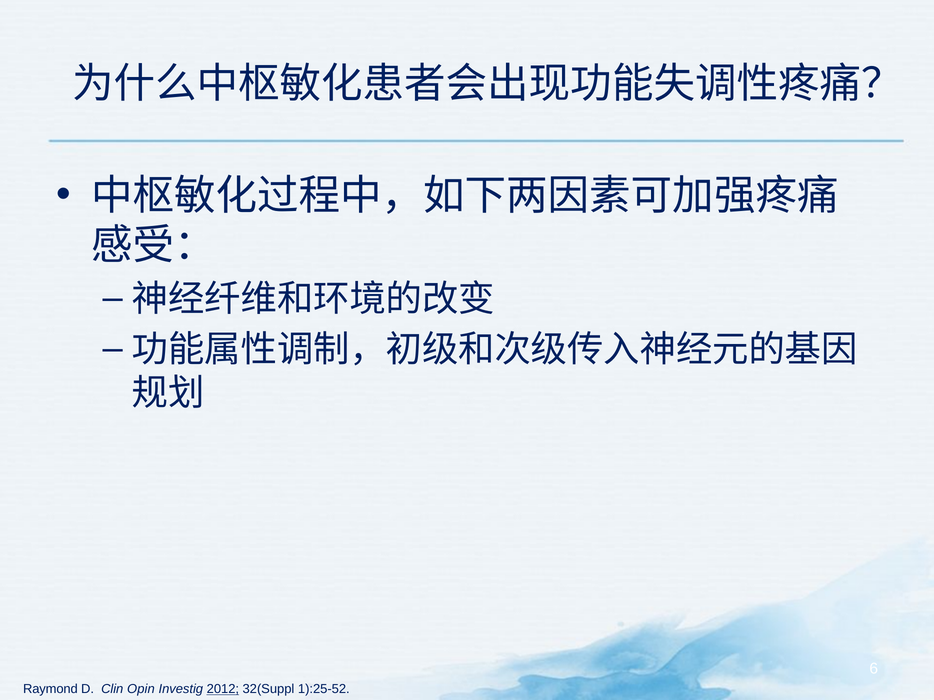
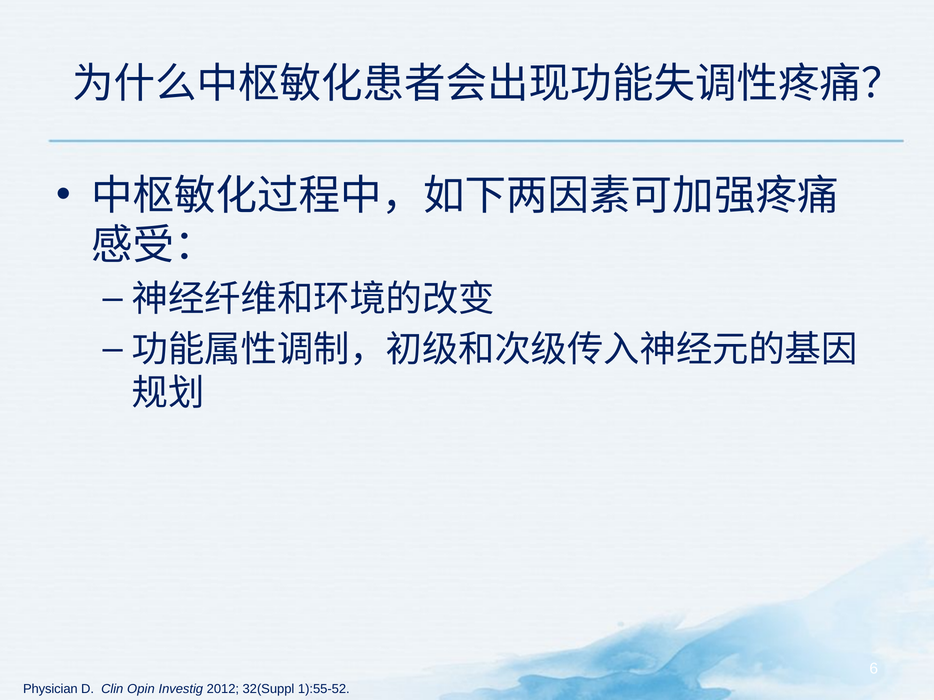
Raymond: Raymond -> Physician (50, 690)
2012 underline: present -> none (223, 690)
1):25-52: 1):25-52 -> 1):55-52 (324, 690)
